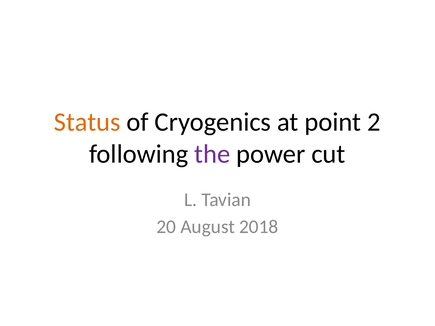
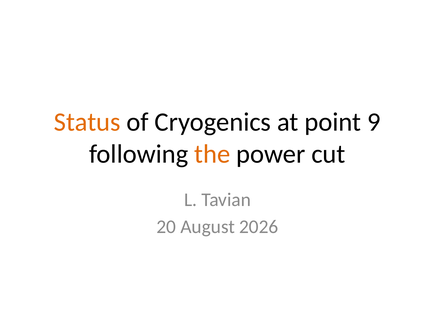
2: 2 -> 9 (374, 122)
the colour: purple -> orange (212, 154)
2018: 2018 -> 2026 (259, 227)
